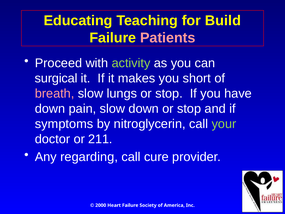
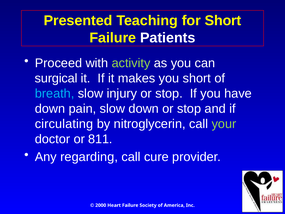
Educating: Educating -> Presented (78, 21)
for Build: Build -> Short (223, 21)
Patients colour: pink -> white (168, 38)
breath colour: pink -> light blue (55, 93)
lungs: lungs -> injury (122, 93)
symptoms: symptoms -> circulating (64, 124)
211: 211 -> 811 (100, 139)
